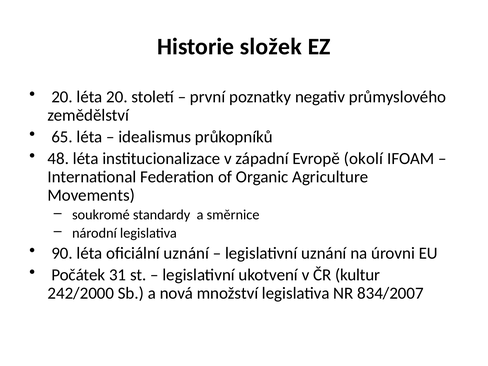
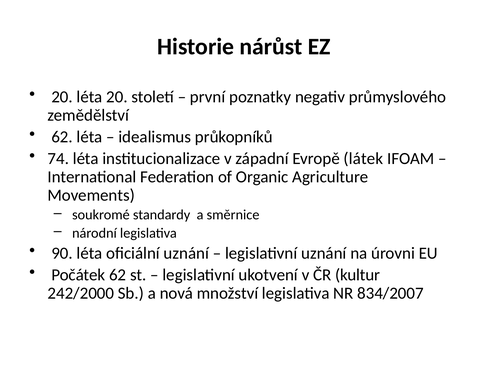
složek: složek -> nárůst (271, 47)
65: 65 -> 62 (62, 137)
48: 48 -> 74 (58, 159)
okolí: okolí -> látek (363, 159)
Počátek 31: 31 -> 62 (118, 275)
